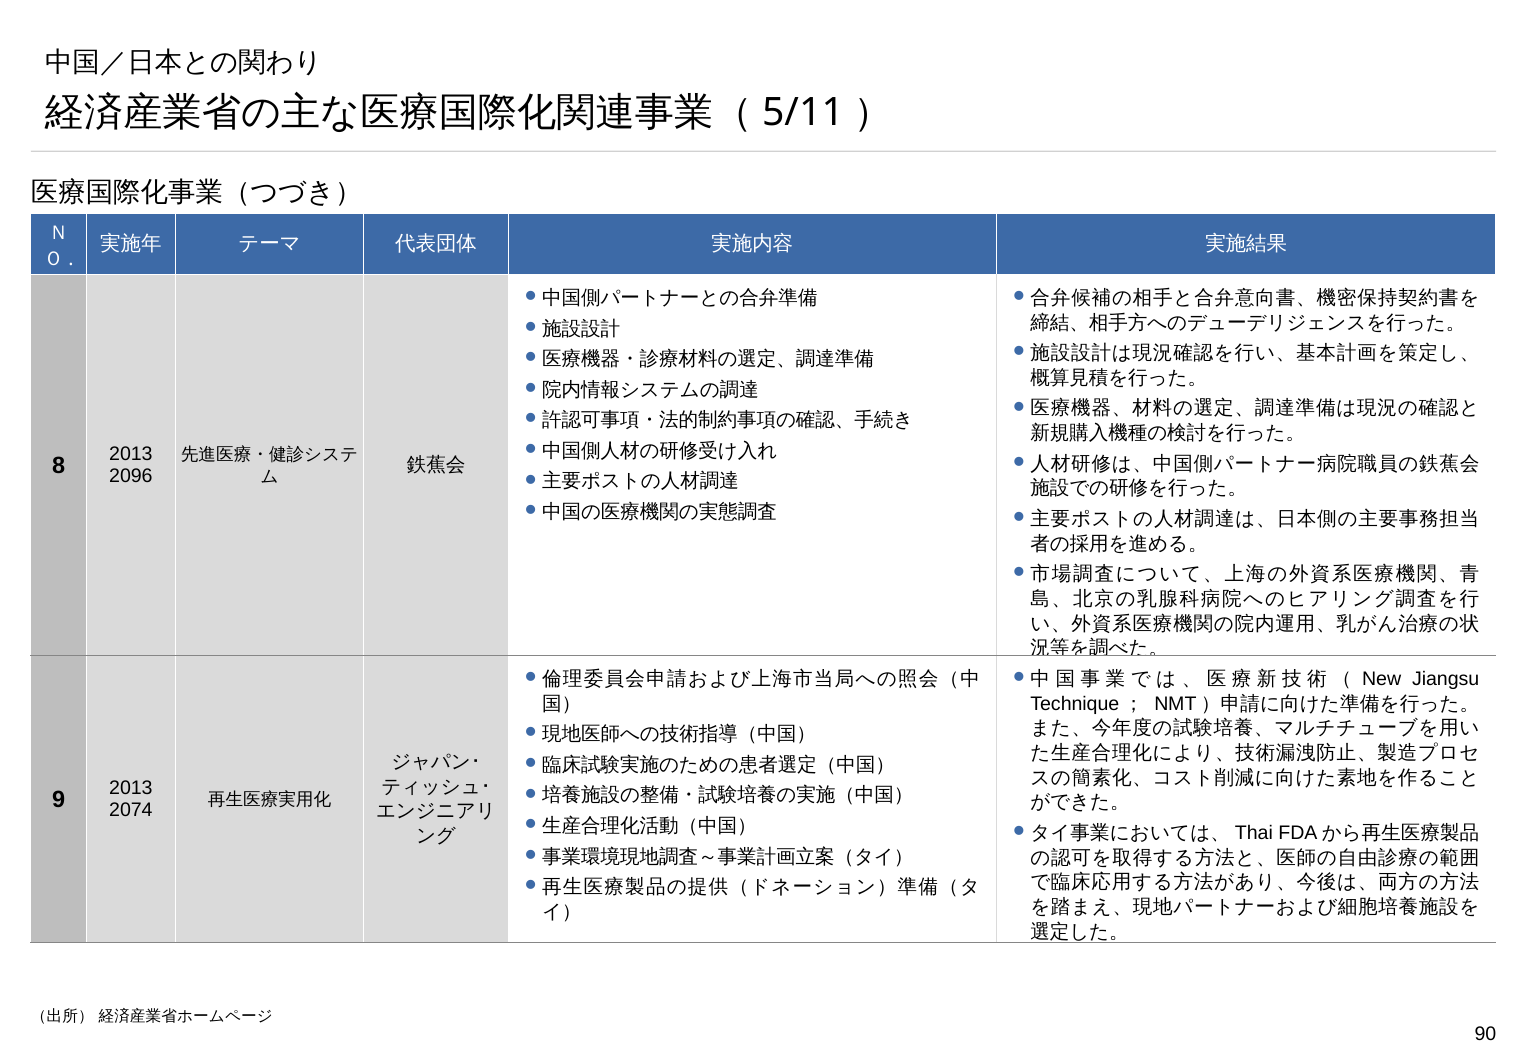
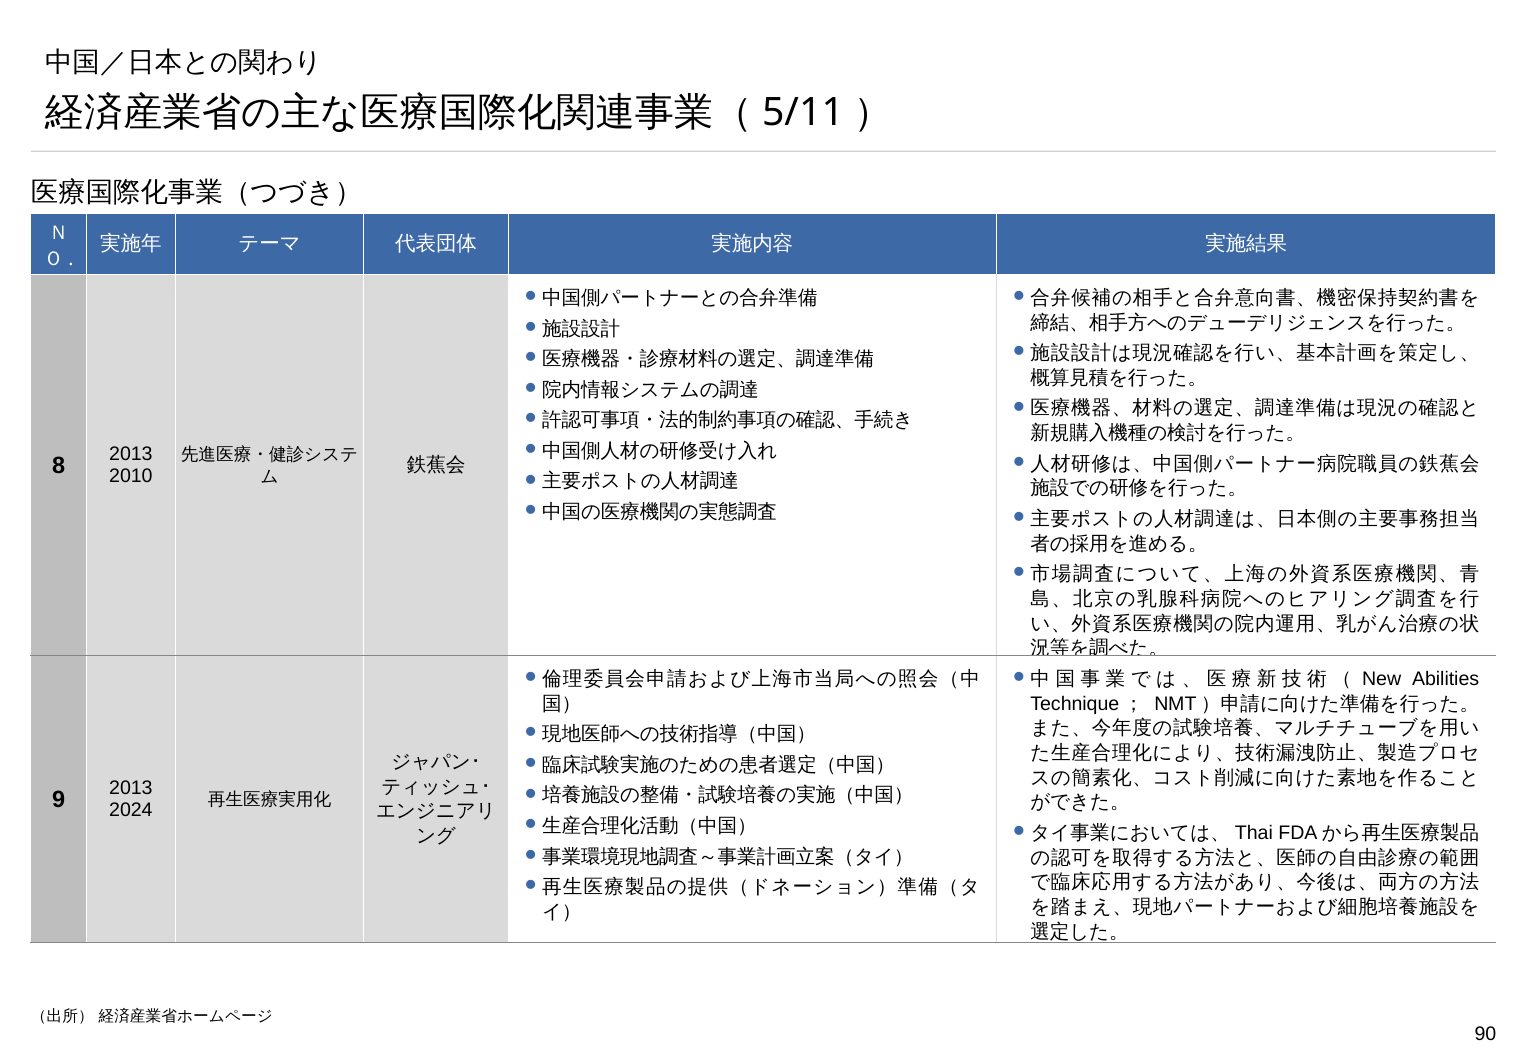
2096: 2096 -> 2010 (131, 476)
Jiangsu: Jiangsu -> Abilities (1446, 679)
2074: 2074 -> 2024 (131, 810)
